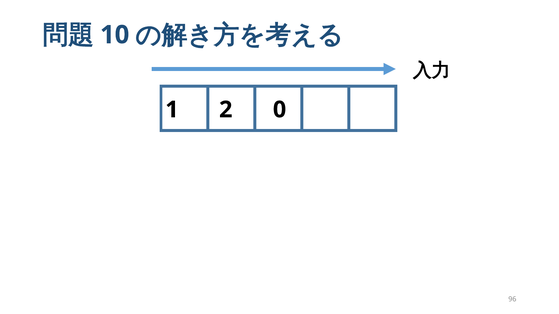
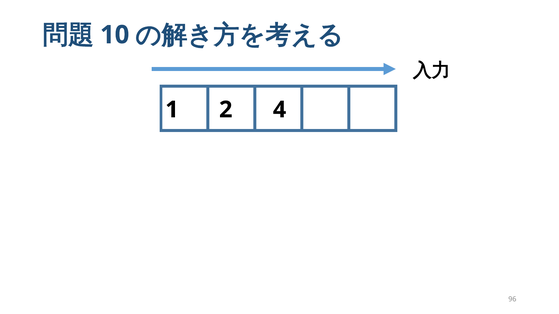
2 0: 0 -> 4 (280, 110)
